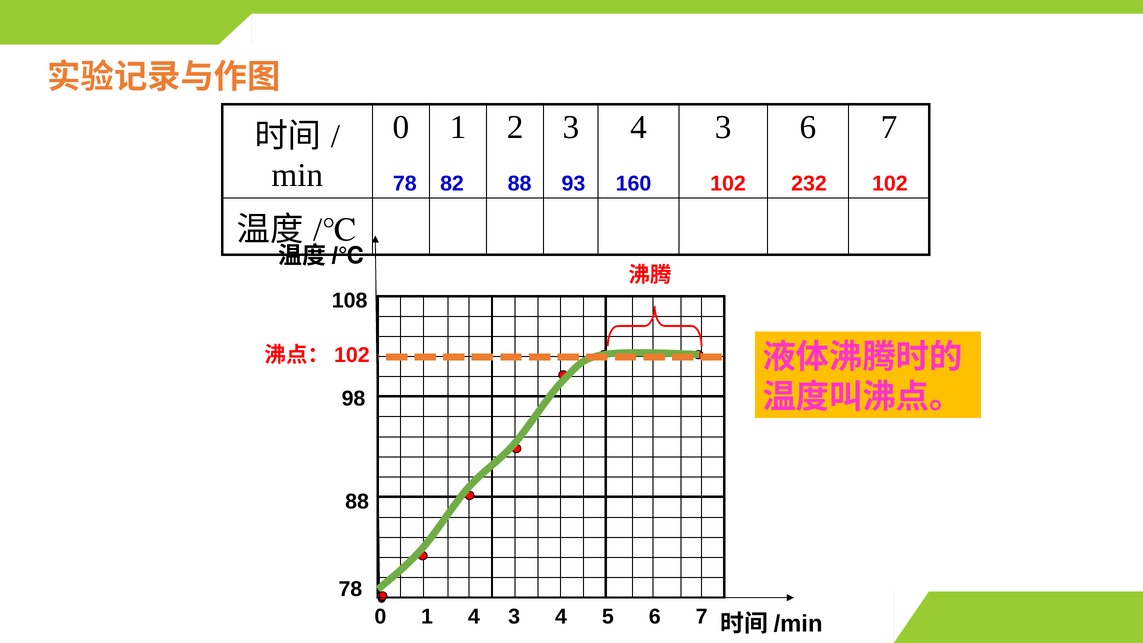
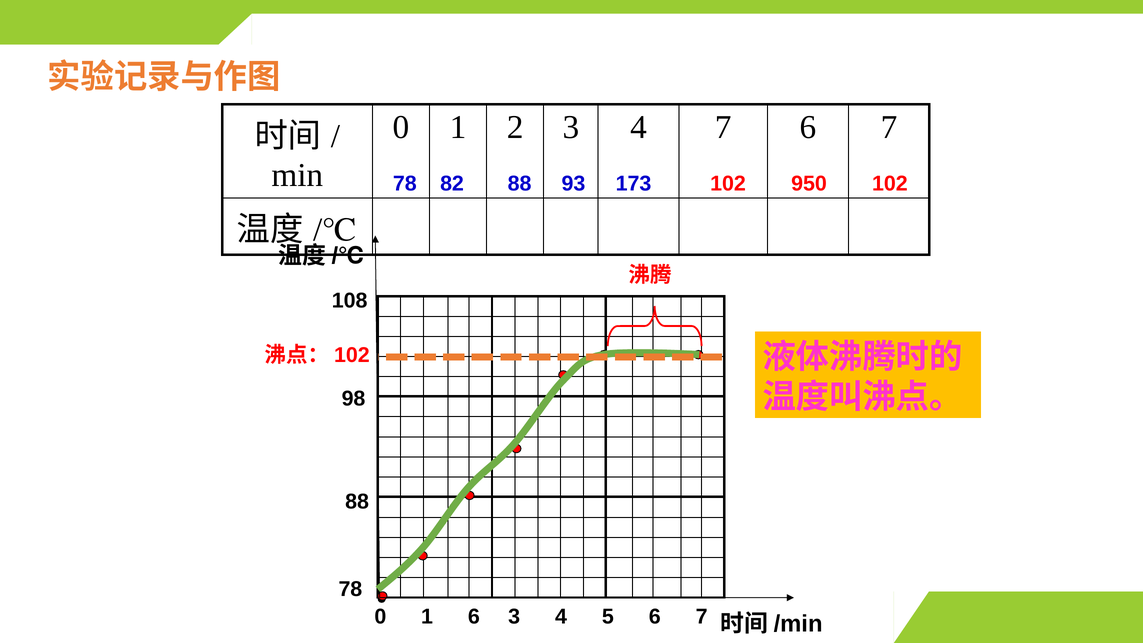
3 4 3: 3 -> 7 (723, 127)
160: 160 -> 173 (633, 183)
232: 232 -> 950 (809, 183)
1 4: 4 -> 6 (474, 617)
